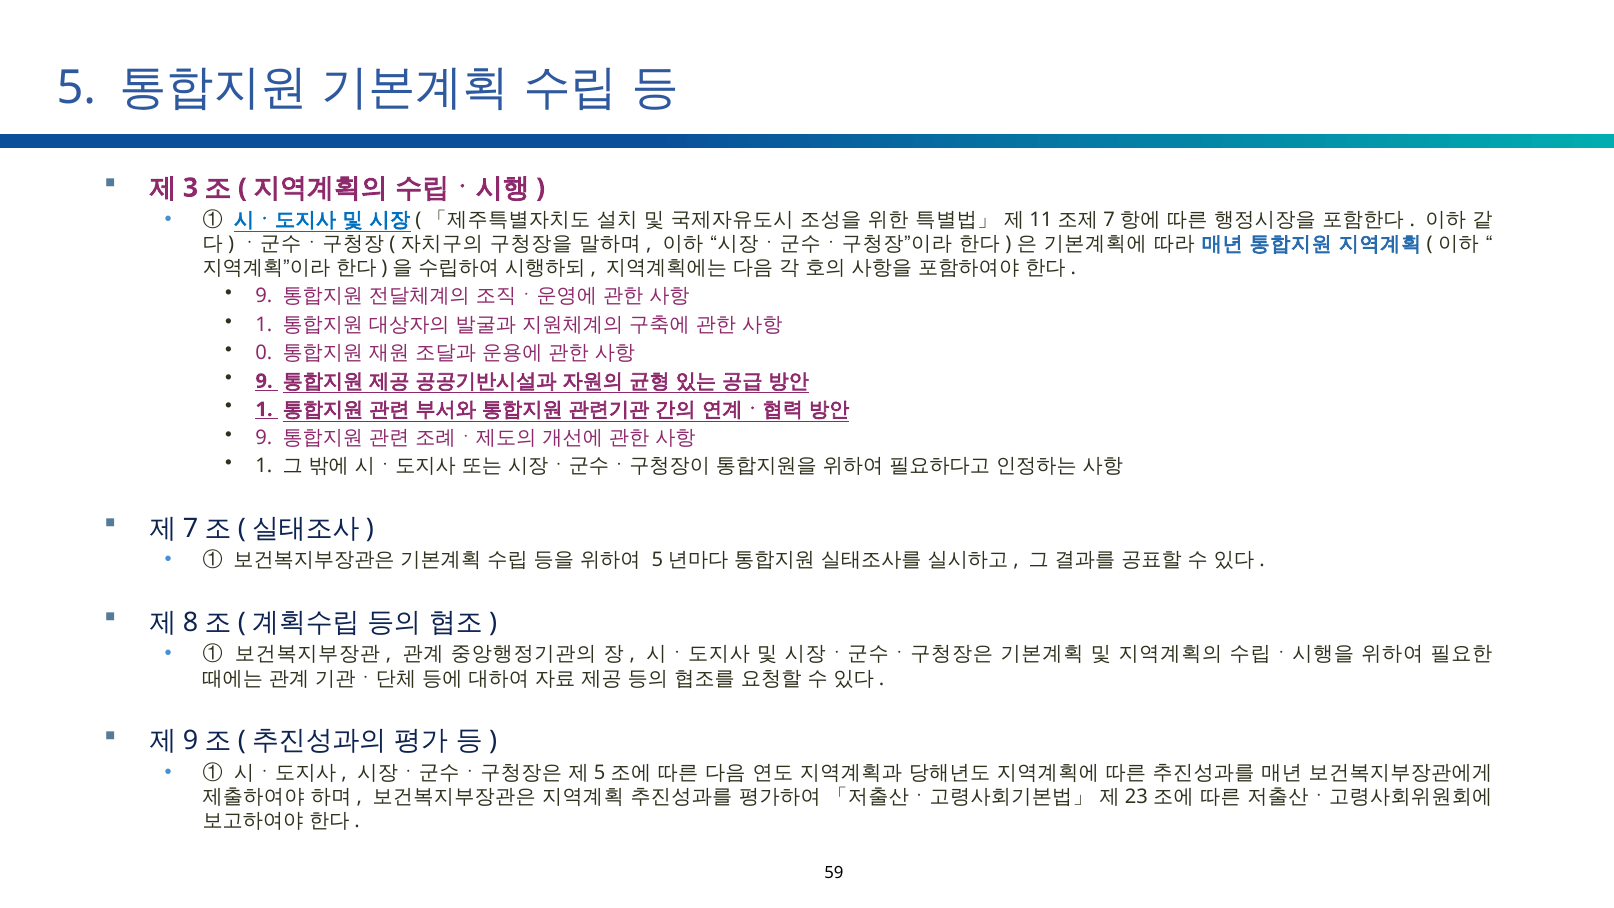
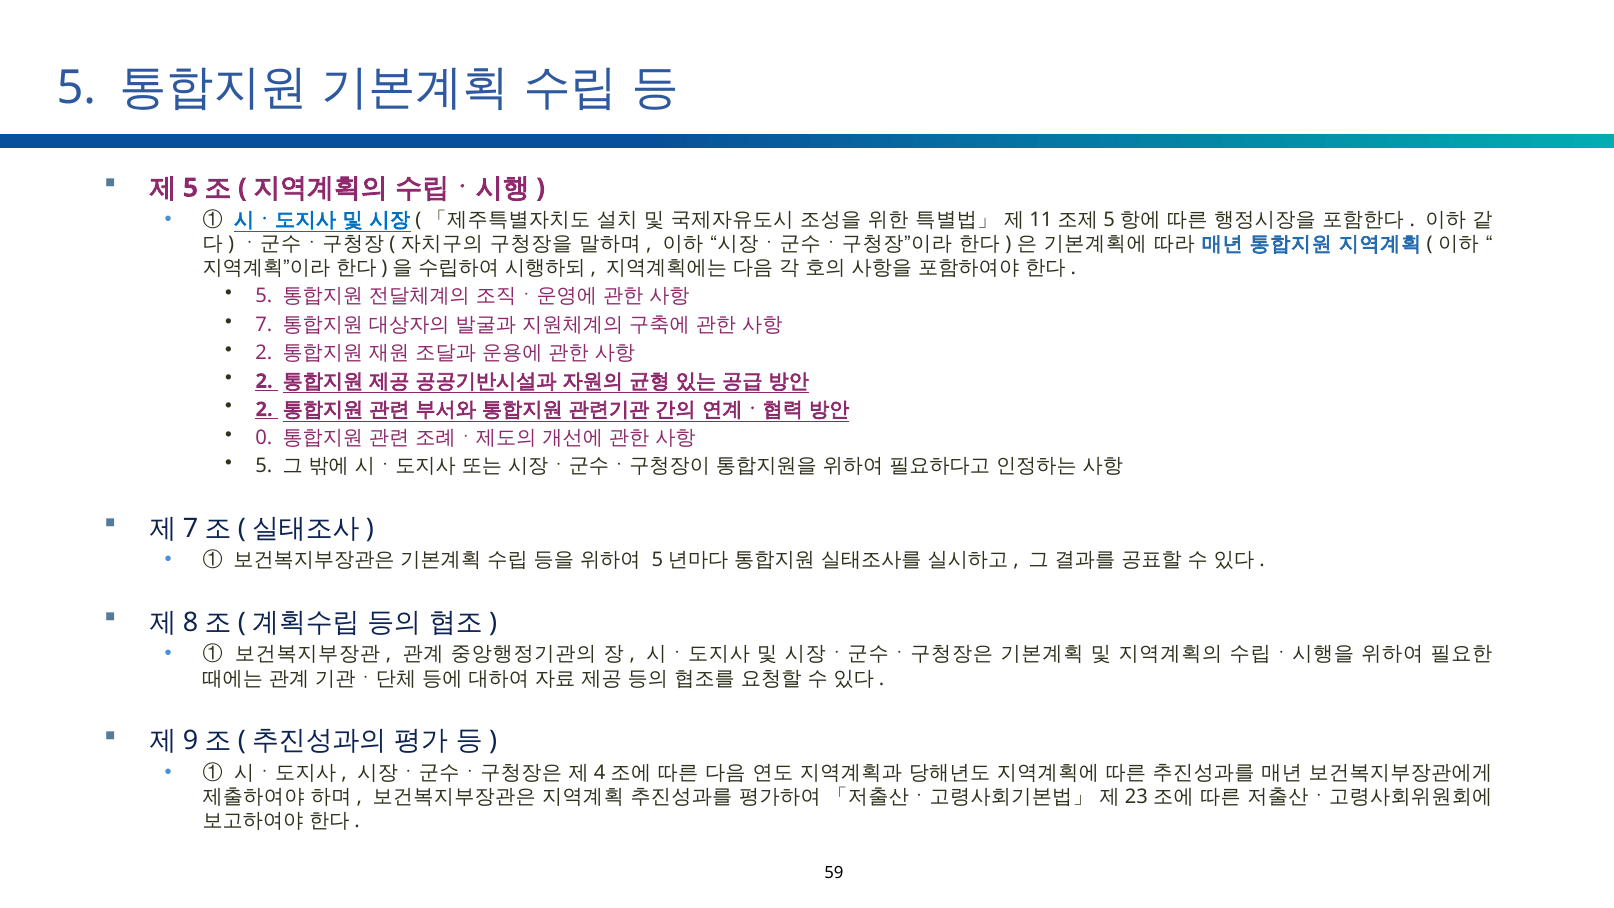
3: 3 -> 5 (191, 188)
7: 7 -> 5 (1109, 220)
9: 9 -> 5 (264, 296)
1: 1 -> 7 (264, 325)
0: 0 -> 2 (264, 353)
9: 9 -> 2 (264, 381)
1: 1 -> 2 (264, 409)
9: 9 -> 0 (264, 438)
1: 1 -> 5 (264, 466)
5: 5 -> 4 (600, 773)
